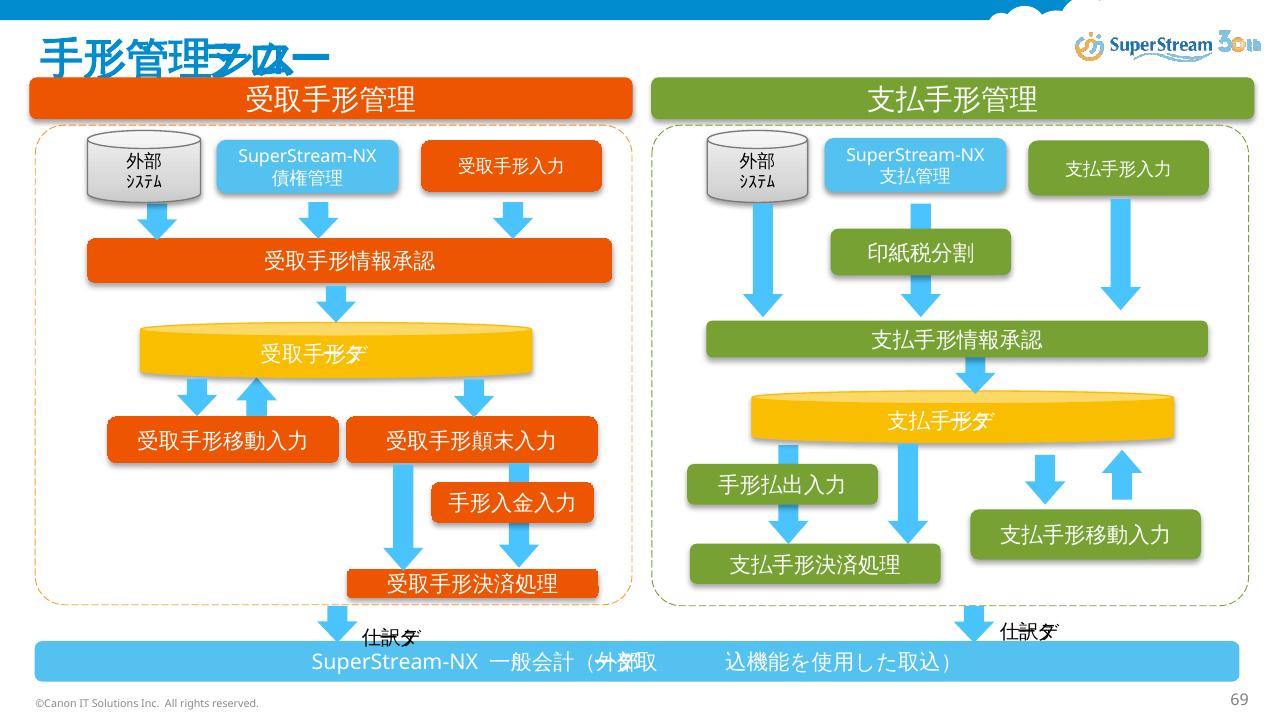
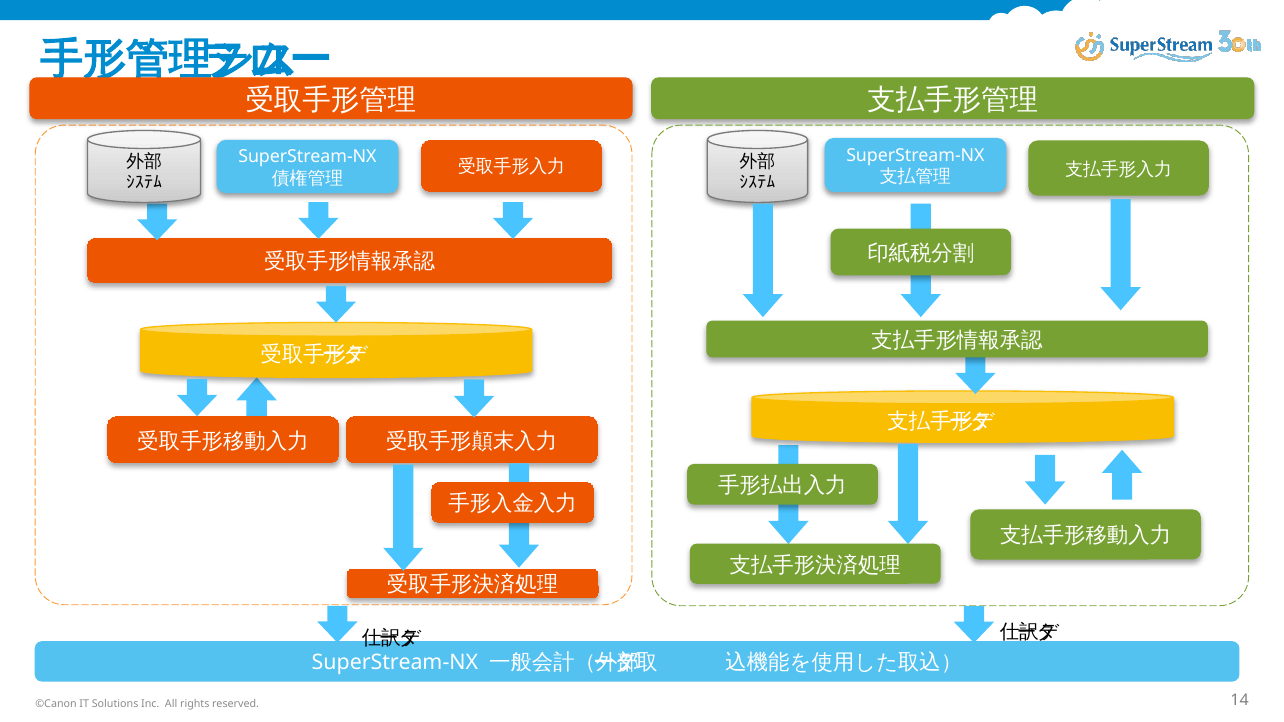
69: 69 -> 14 (1240, 700)
